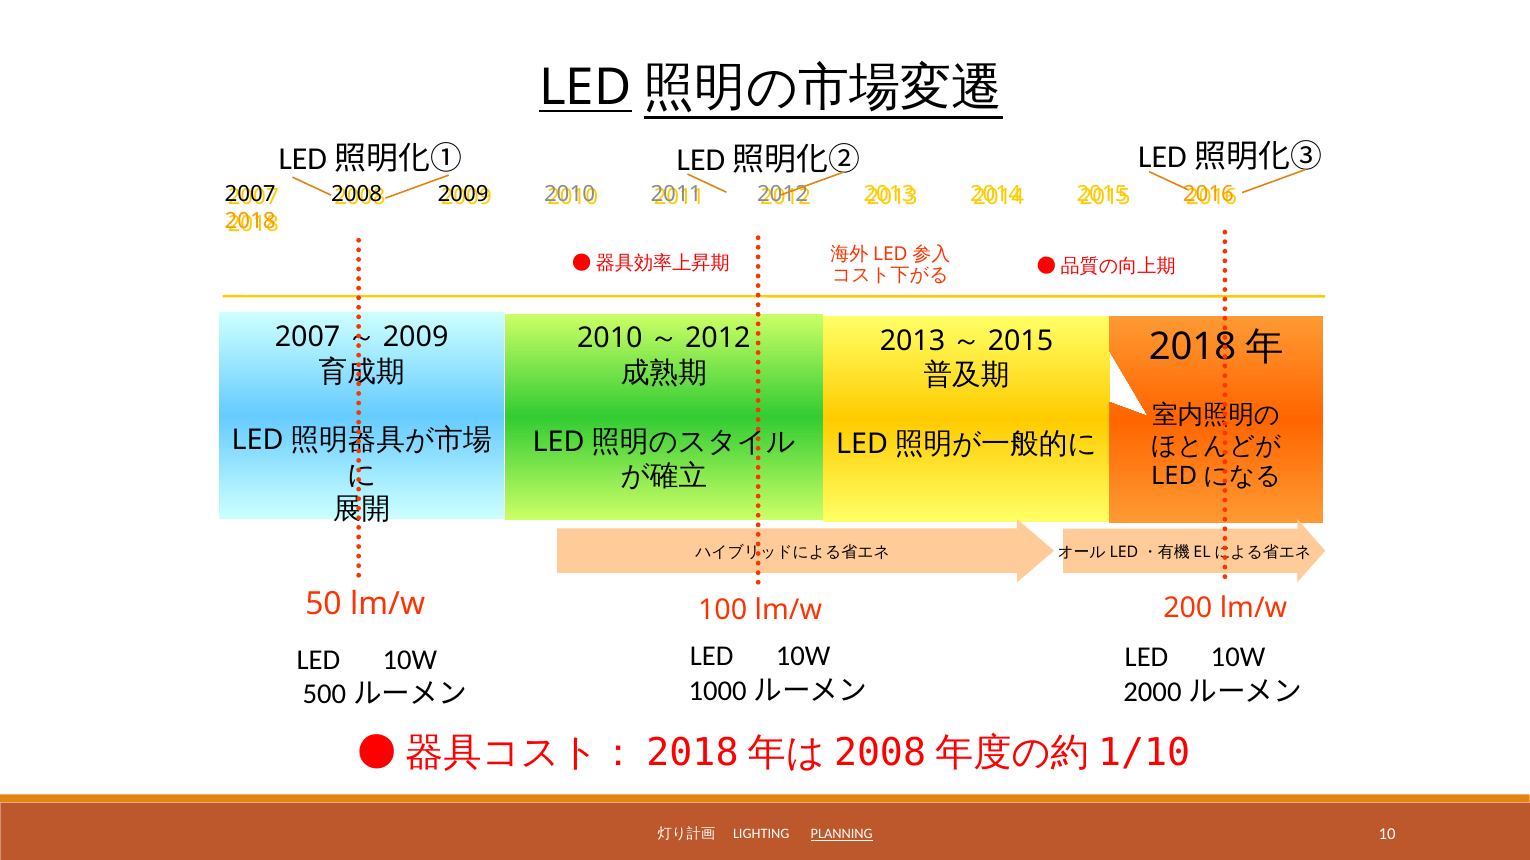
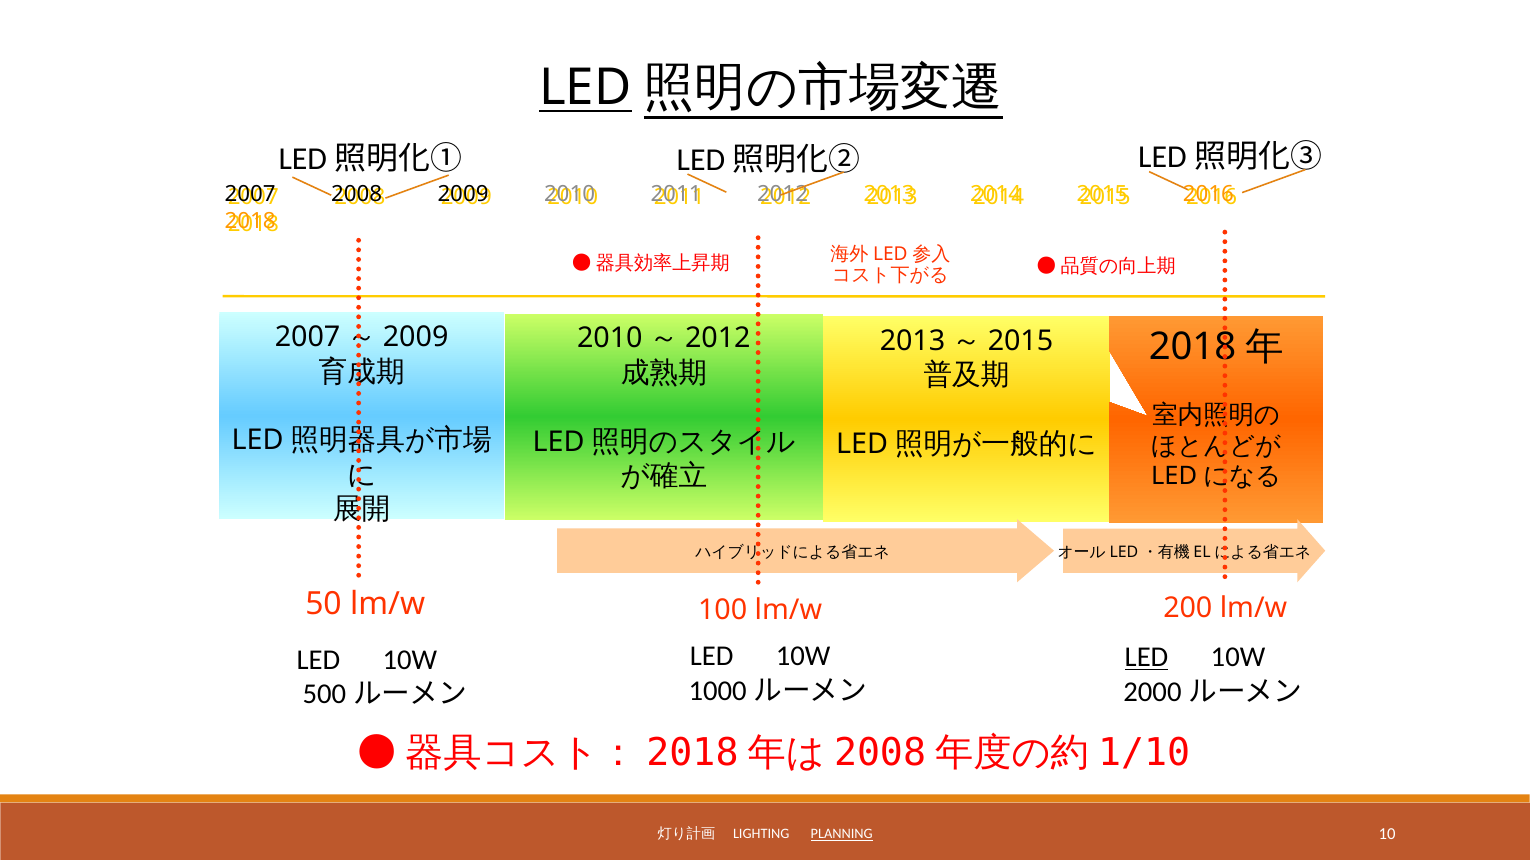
LED underline: none -> present (1147, 658)
